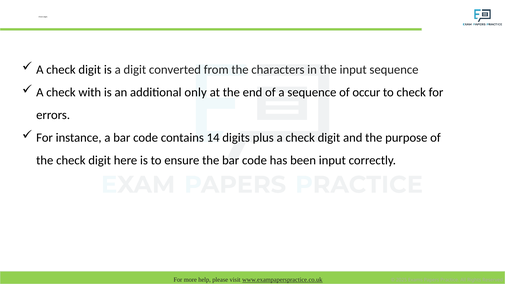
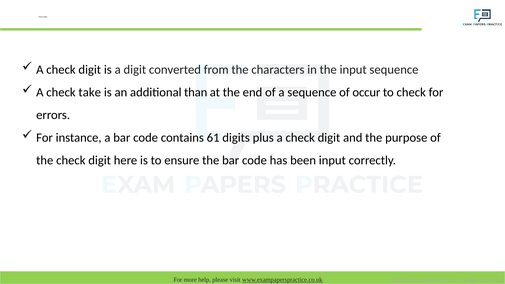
with: with -> take (90, 92)
only: only -> than (196, 92)
14: 14 -> 61 (213, 138)
